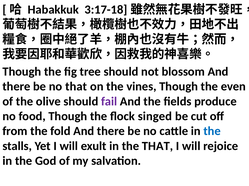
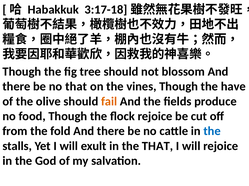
even: even -> have (233, 87)
fail colour: purple -> orange (109, 102)
flock singed: singed -> rejoice (155, 117)
